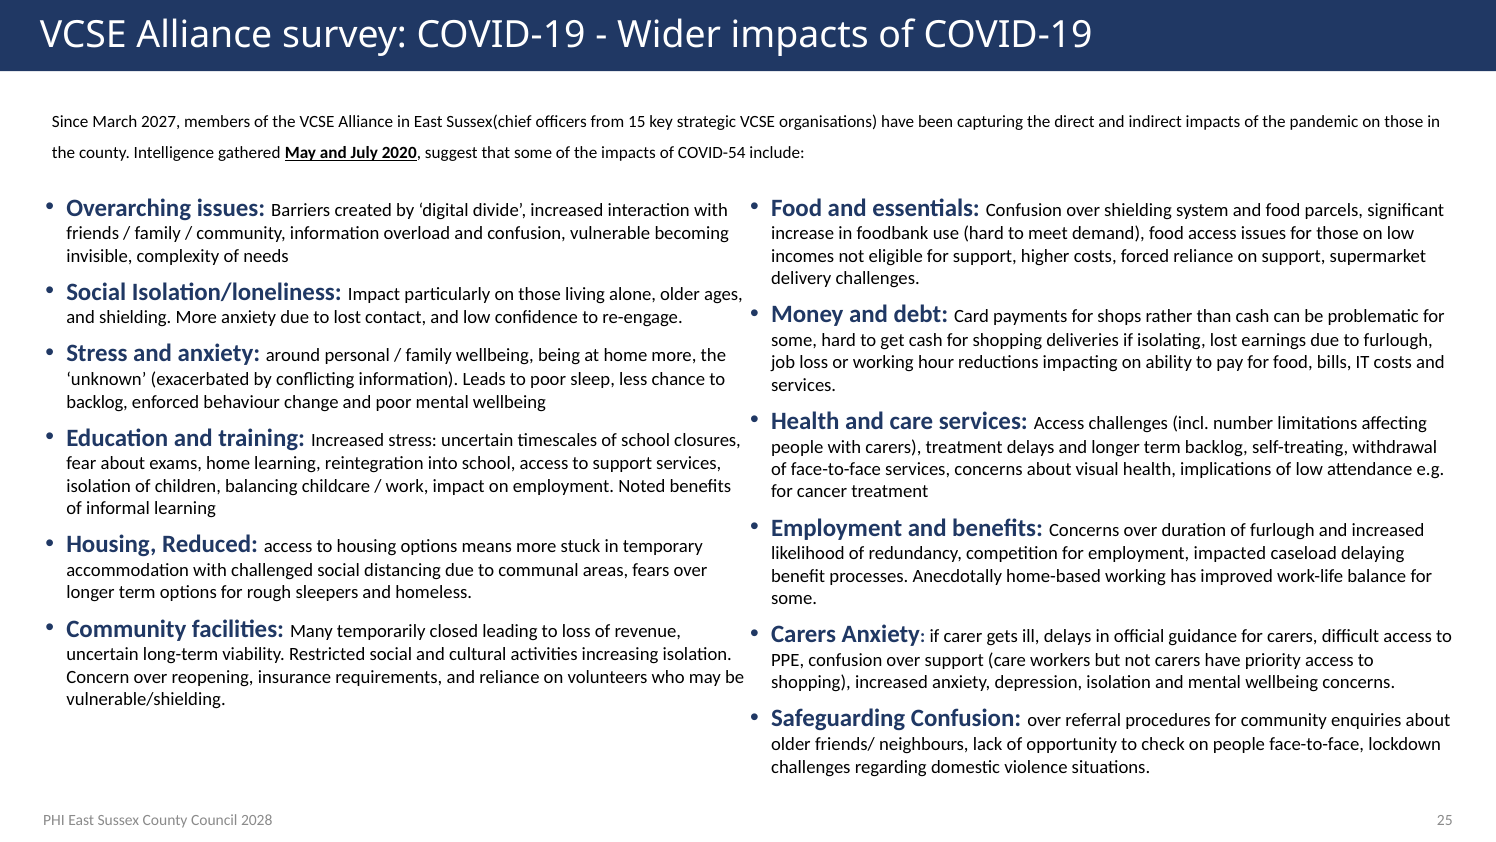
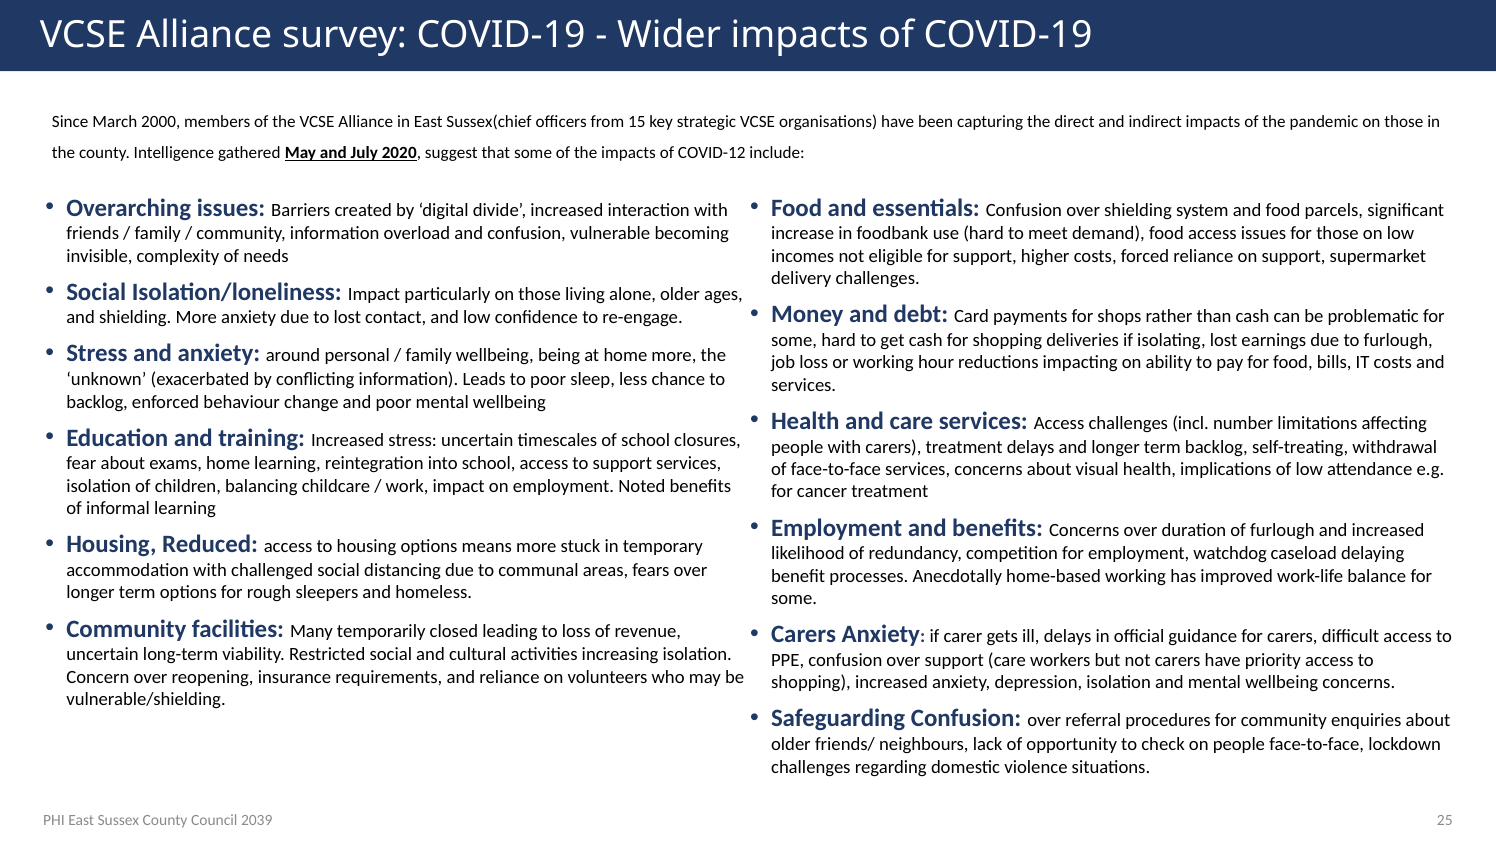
2027: 2027 -> 2000 (161, 122)
COVID-54: COVID-54 -> COVID-12 (712, 153)
impacted: impacted -> watchdog (1230, 553)
2028: 2028 -> 2039 (257, 820)
